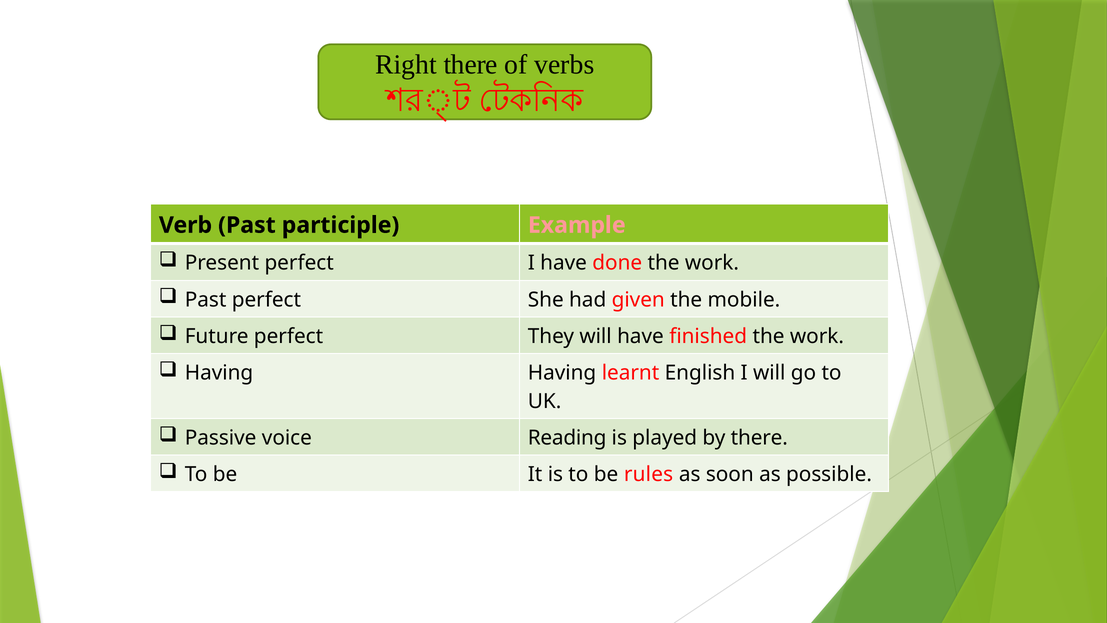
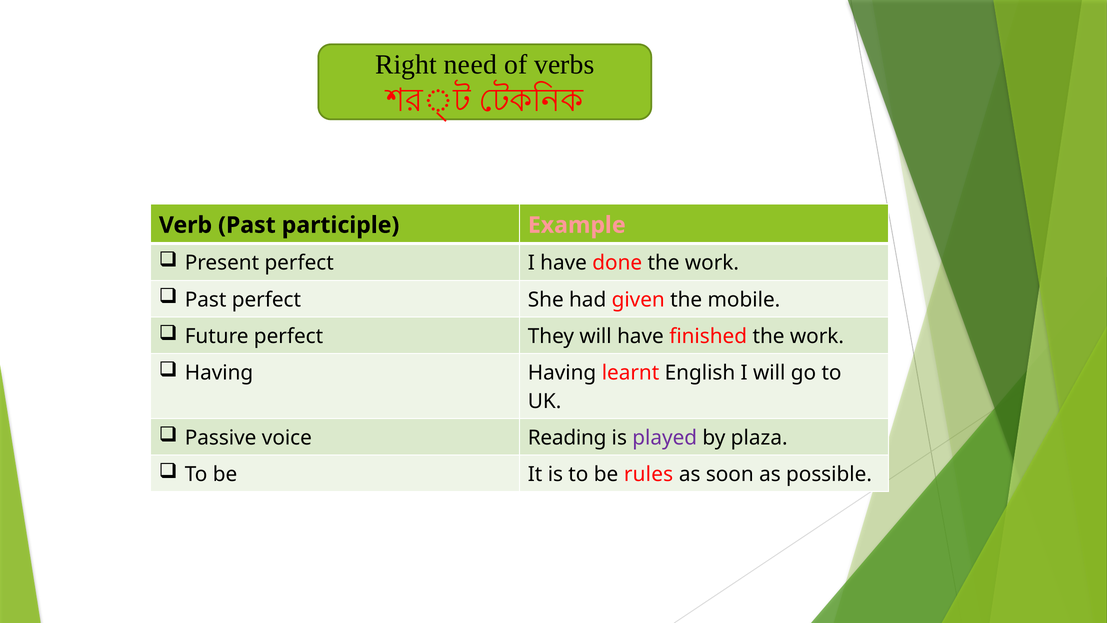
Right there: there -> need (470, 64)
played colour: black -> purple (665, 438)
by there: there -> plaza (759, 438)
